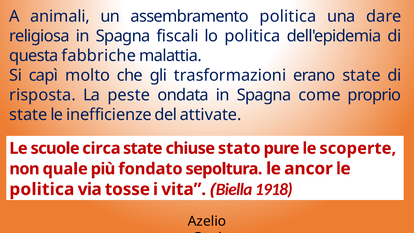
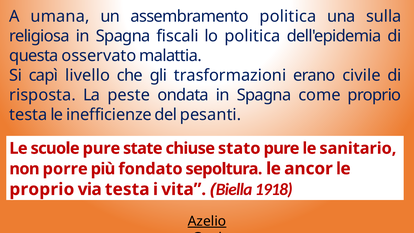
animali: animali -> umana (60, 16)
dare: dare -> sulla (384, 16)
fabbriche: fabbriche -> osservato (99, 56)
molto: molto -> livello (88, 75)
erano state: state -> civile (362, 75)
state: state -> testa (28, 115)
attivate: attivate -> pesanti (211, 115)
scuole circa: circa -> pure (101, 148)
scoperte: scoperte -> sanitario (358, 148)
quale: quale -> porre (65, 169)
politica: politica -> proprio (42, 189)
via tosse: tosse -> testa (127, 189)
Azelio underline: none -> present (207, 221)
